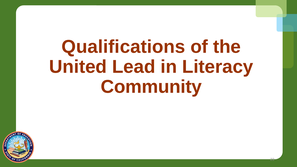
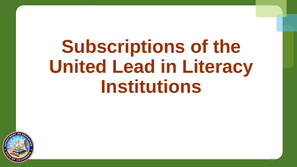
Qualifications: Qualifications -> Subscriptions (123, 47)
Community: Community -> Institutions (151, 87)
